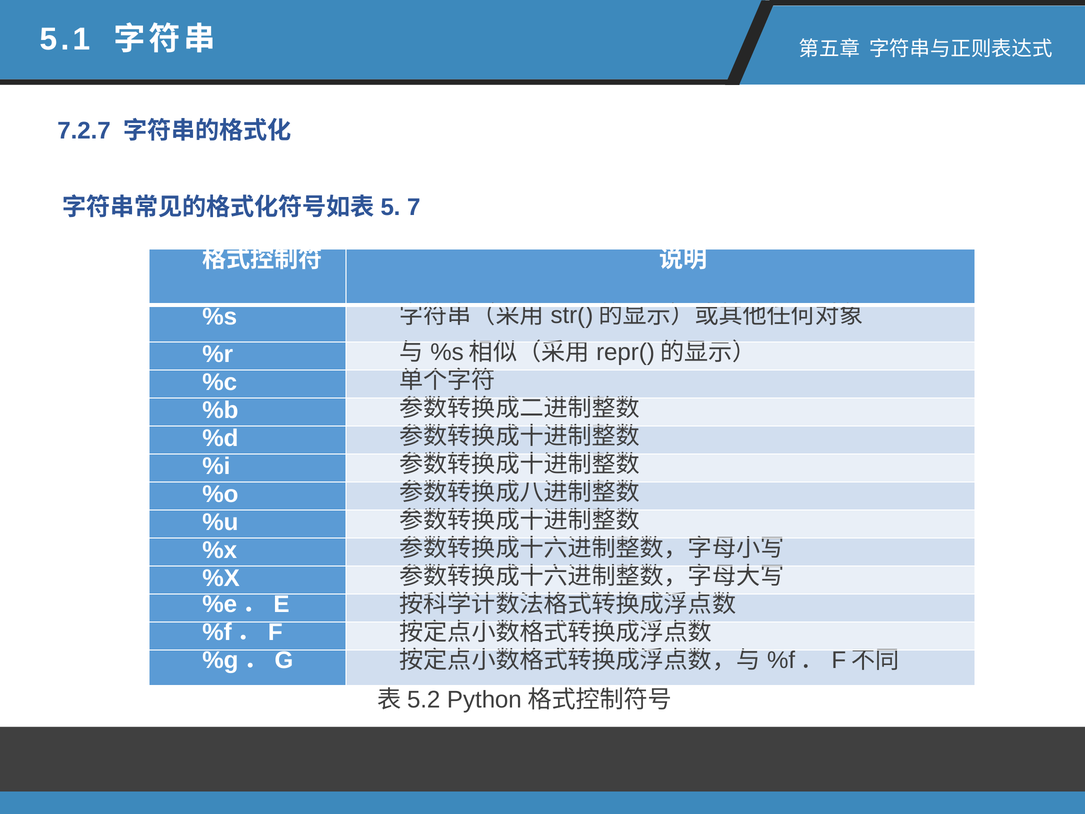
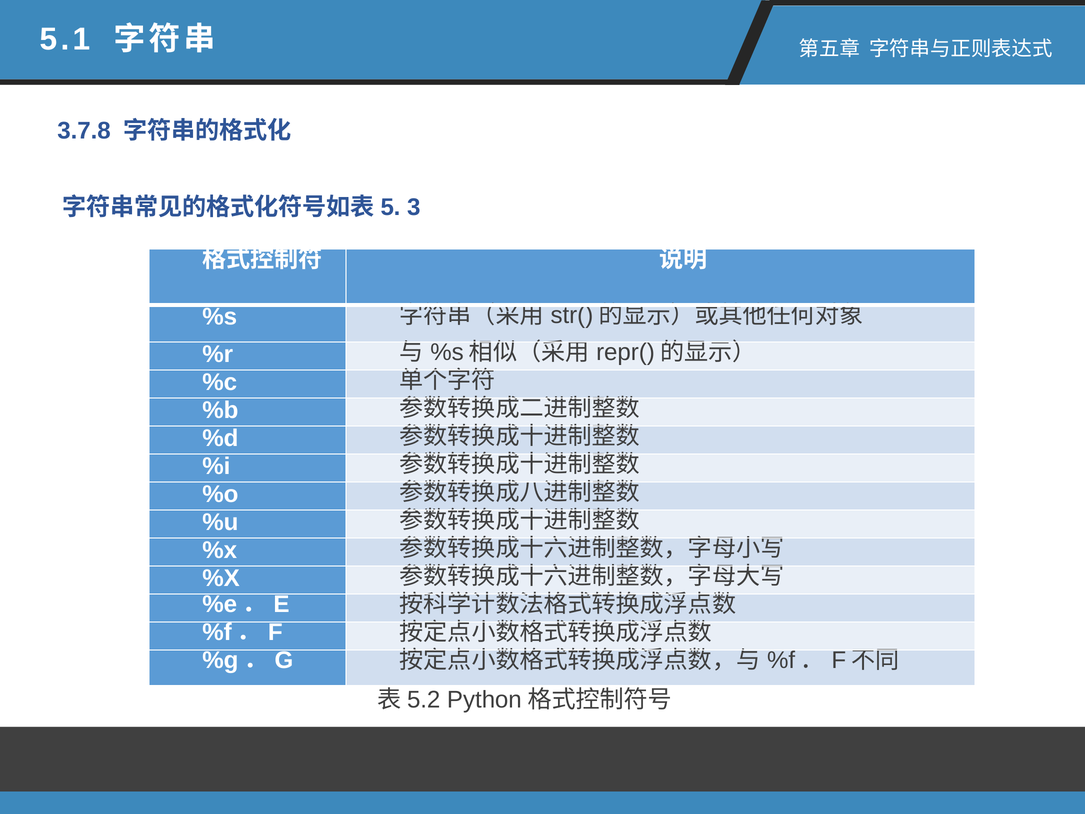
7.2.7: 7.2.7 -> 3.7.8 (84, 131)
7: 7 -> 3 (414, 207)
